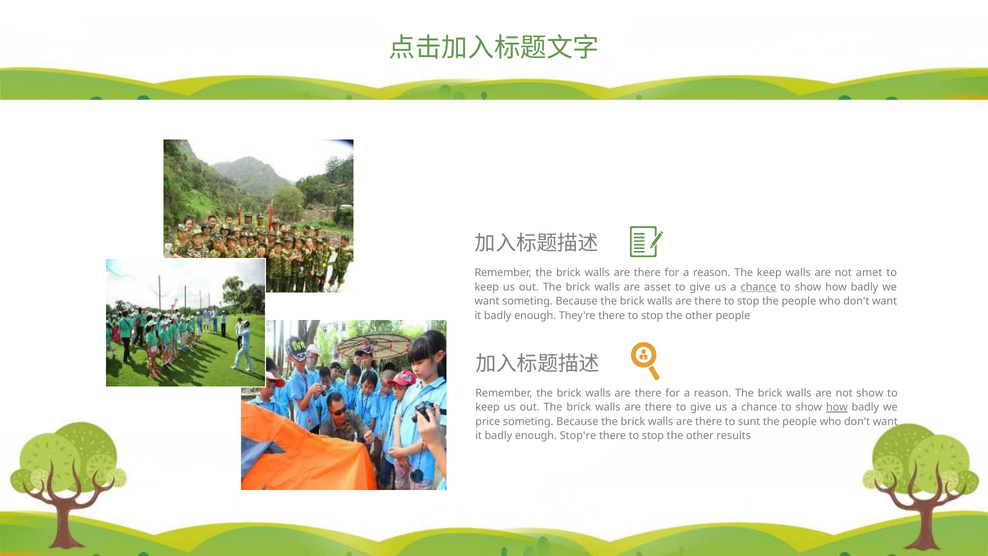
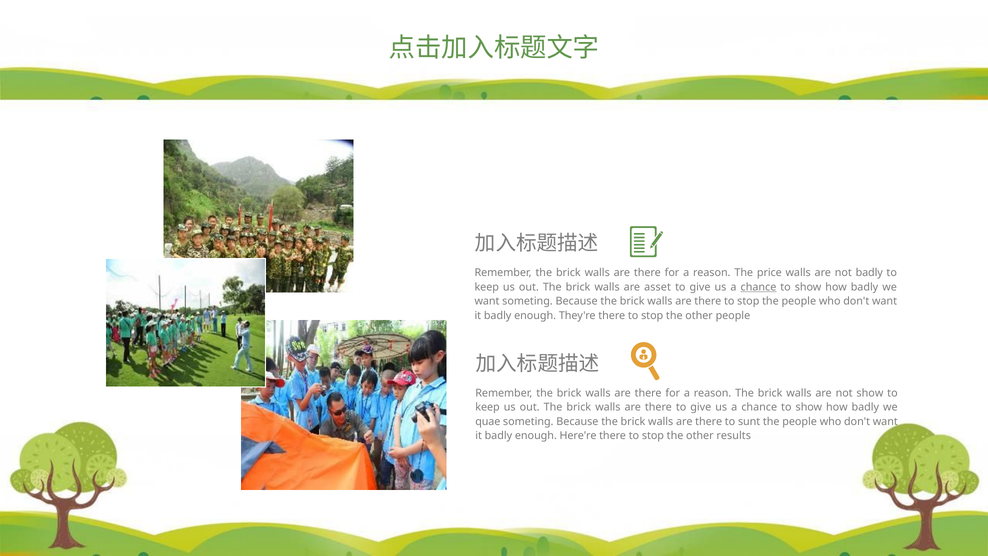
The keep: keep -> price (769, 273)
not amet: amet -> badly (869, 273)
how underline: present -> none (837, 407)
price: price -> quae (488, 422)
Stop're: Stop're -> Here're (578, 436)
